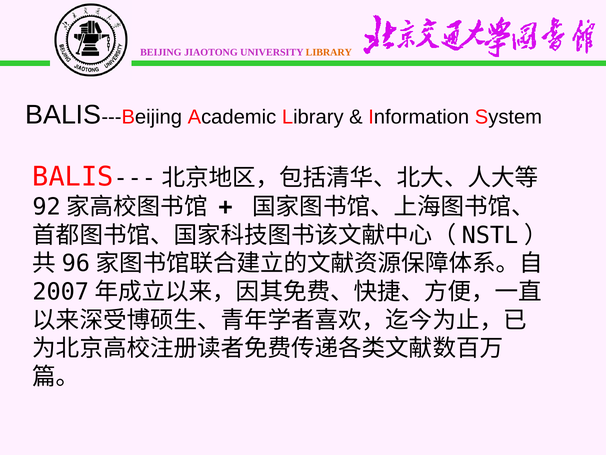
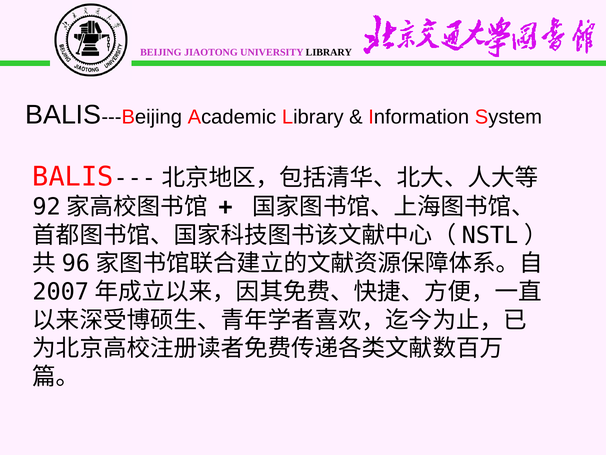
LIBRARY colour: orange -> black (329, 52)
